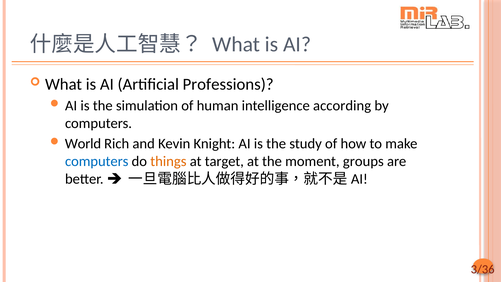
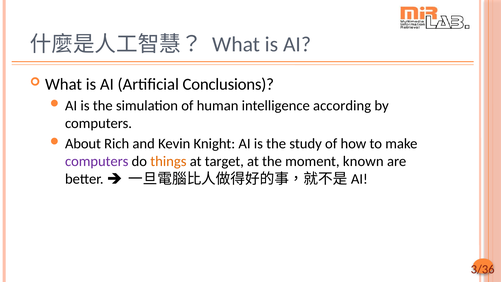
Professions: Professions -> Conclusions (228, 84)
World: World -> About (83, 144)
computers colour: blue -> purple (97, 161)
groups: groups -> known (363, 161)
